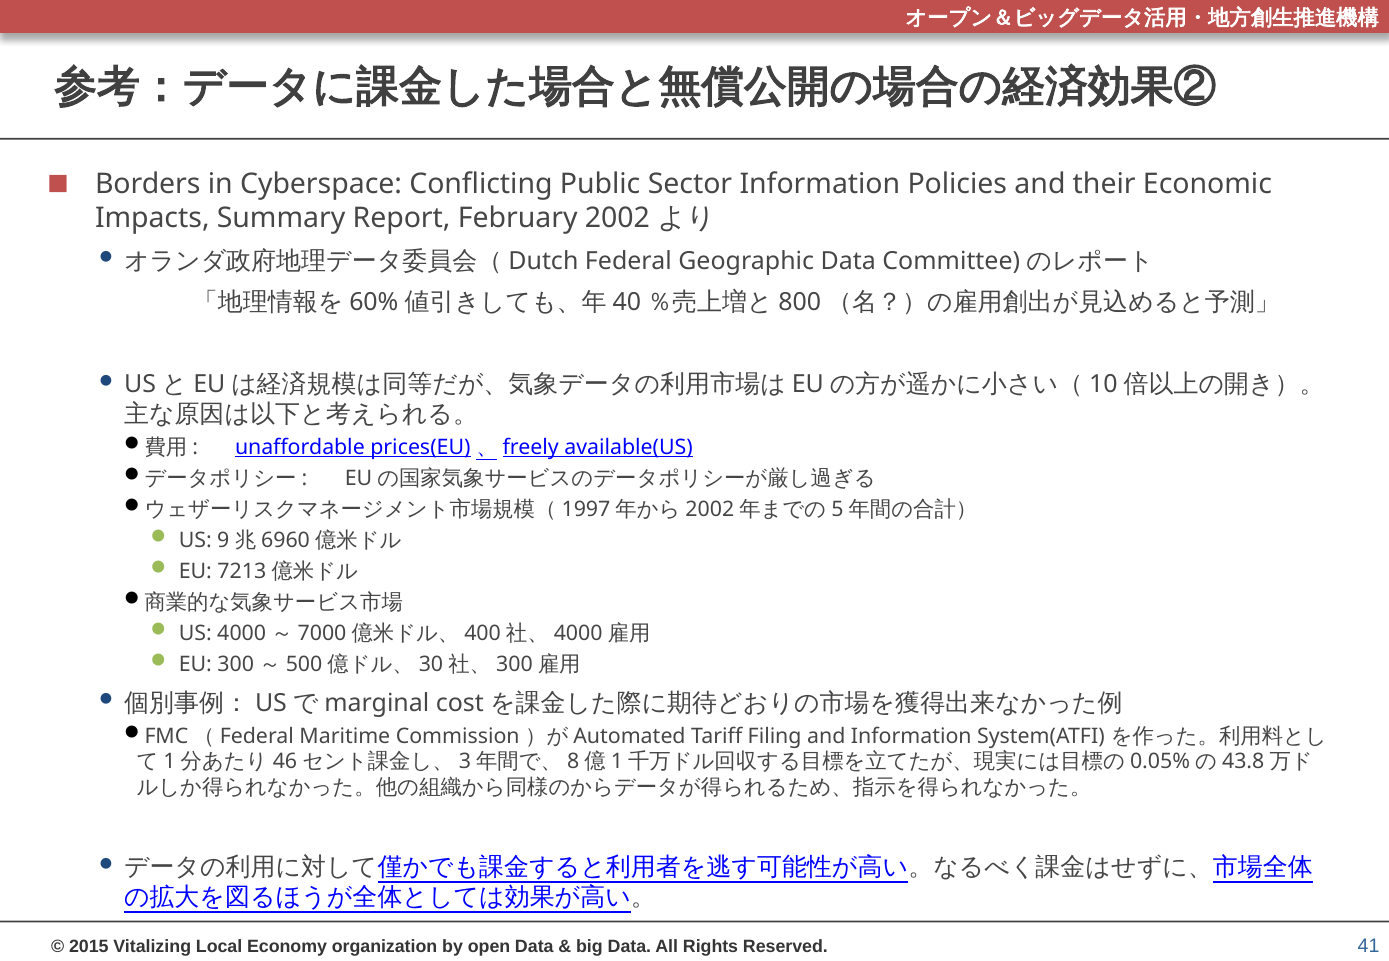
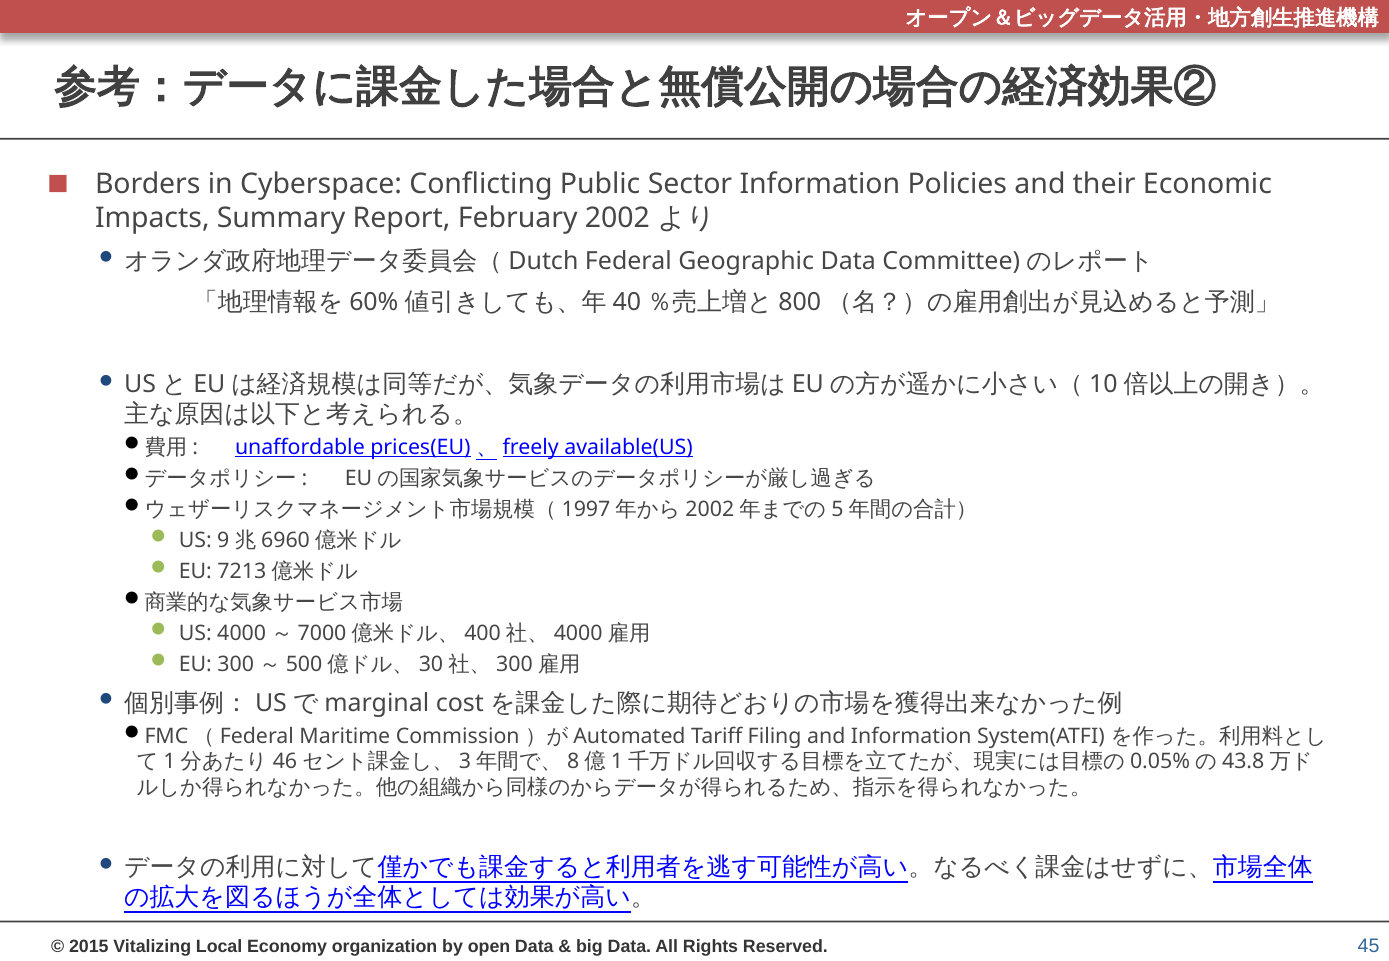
41: 41 -> 45 (1369, 946)
